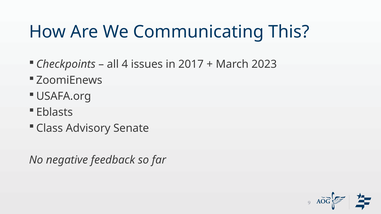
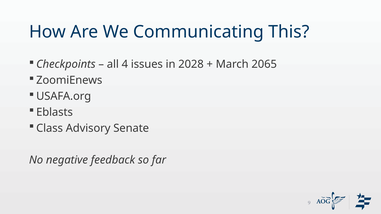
2017: 2017 -> 2028 (191, 64)
2023: 2023 -> 2065 (264, 64)
